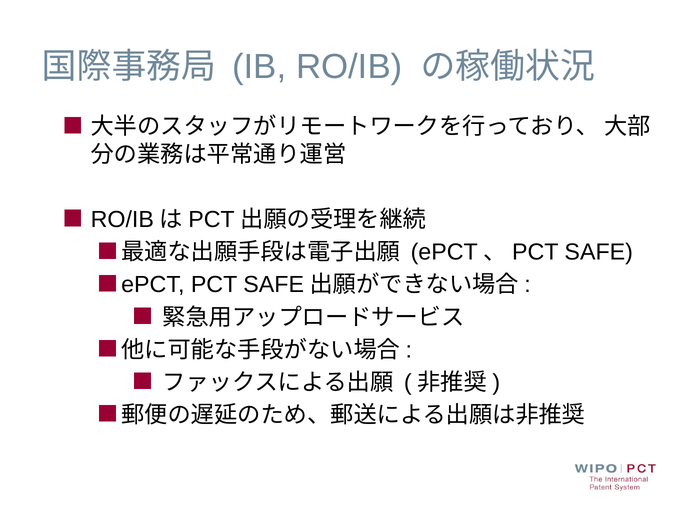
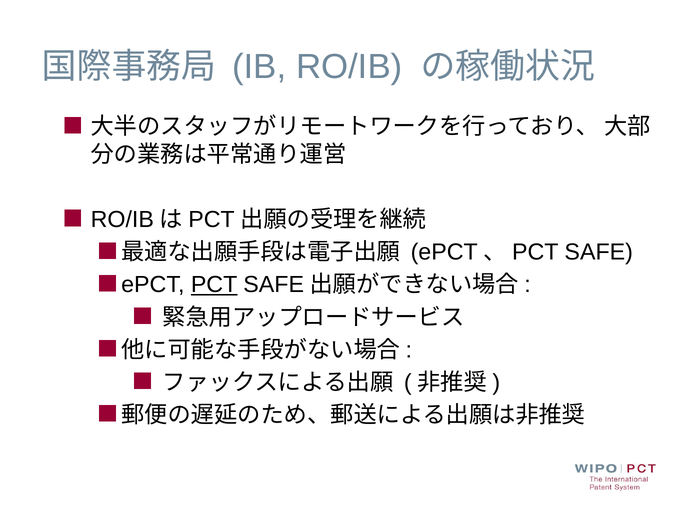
PCT underline: none -> present (214, 285)
